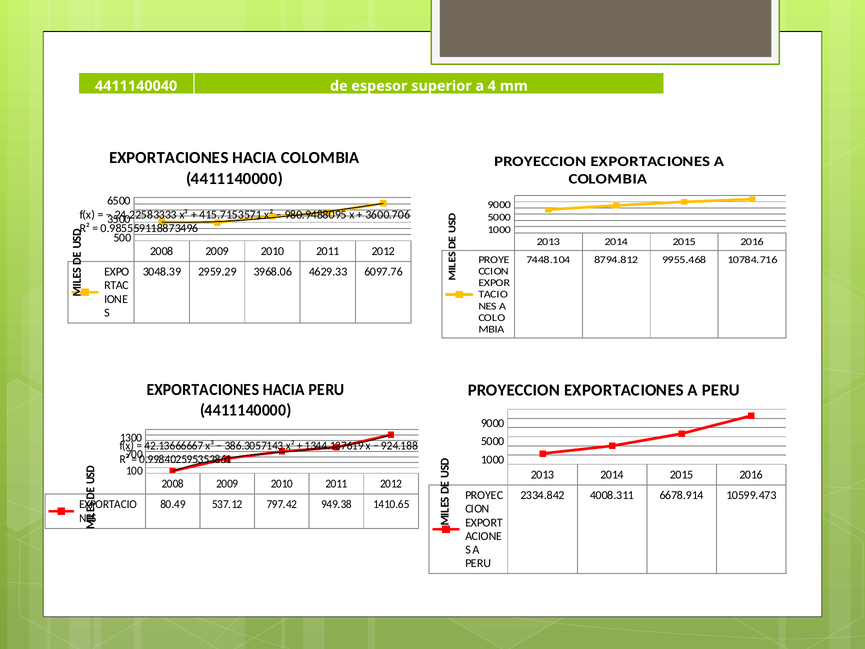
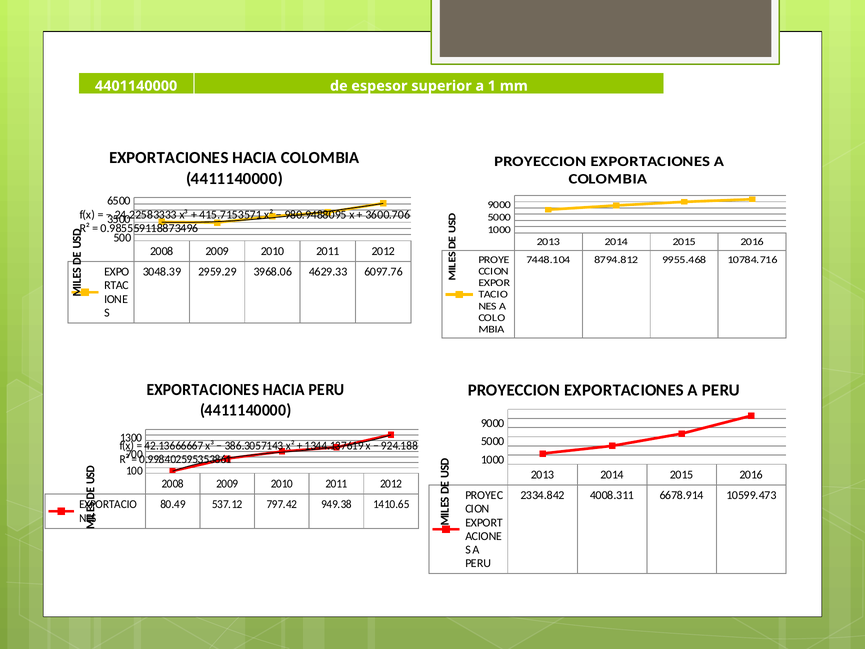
4411140040: 4411140040 -> 4401140000 (136, 86)
4: 4 -> 1 (492, 86)
